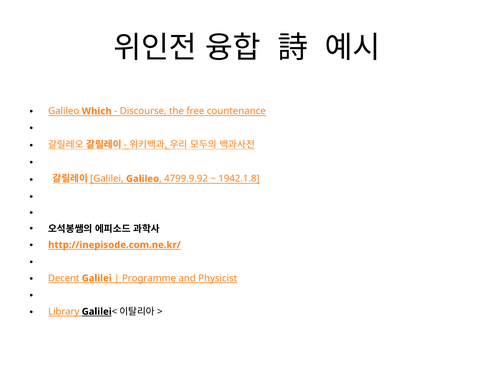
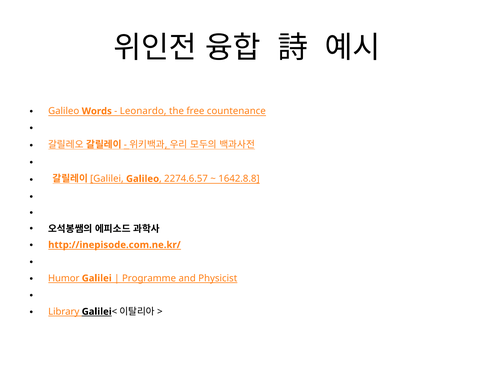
Which: Which -> Words (97, 111)
Discourse: Discourse -> Leonardo (143, 111)
4799.9.92: 4799.9.92 -> 2274.6.57 (186, 179)
1942.1.8: 1942.1.8 -> 1642.8.8 (239, 179)
Decent: Decent -> Humor (64, 279)
